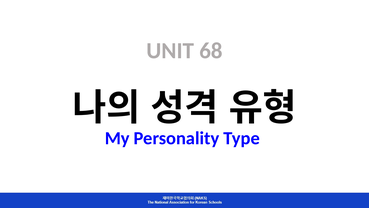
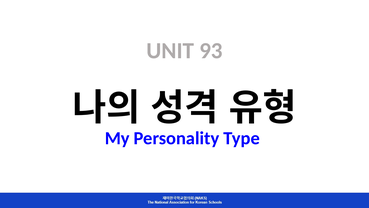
68: 68 -> 93 (211, 51)
